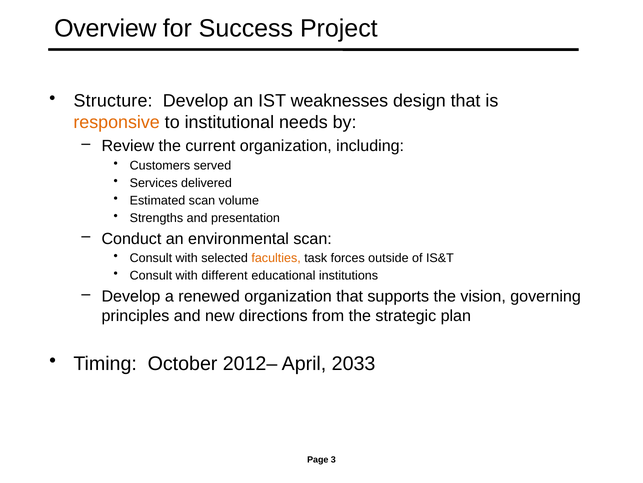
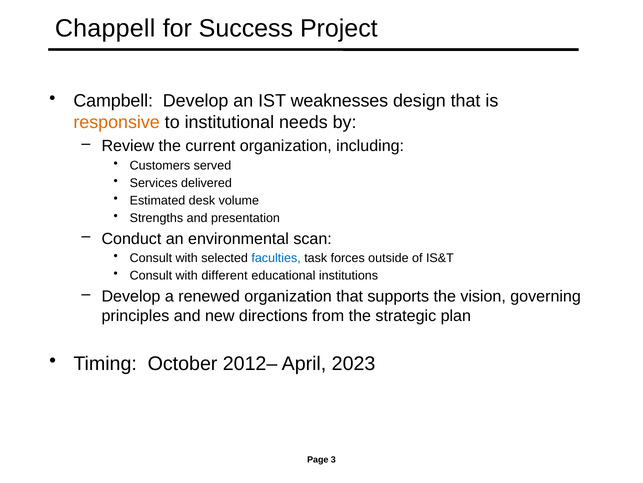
Overview: Overview -> Chappell (105, 29)
Structure: Structure -> Campbell (113, 101)
Estimated scan: scan -> desk (202, 200)
faculties colour: orange -> blue (276, 258)
2033: 2033 -> 2023 (354, 363)
